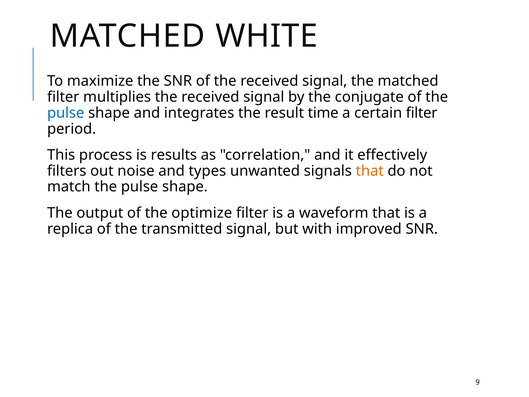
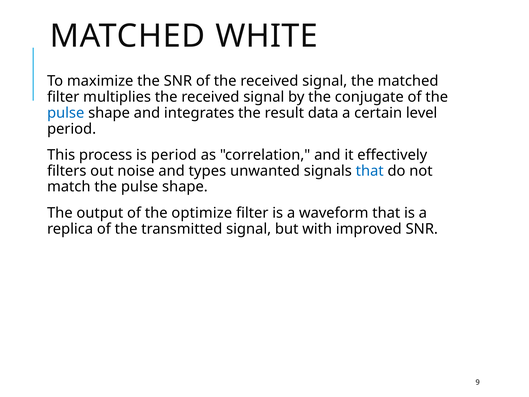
time: time -> data (323, 113)
certain filter: filter -> level (422, 113)
is results: results -> period (174, 155)
that colour: orange -> blue (370, 171)
